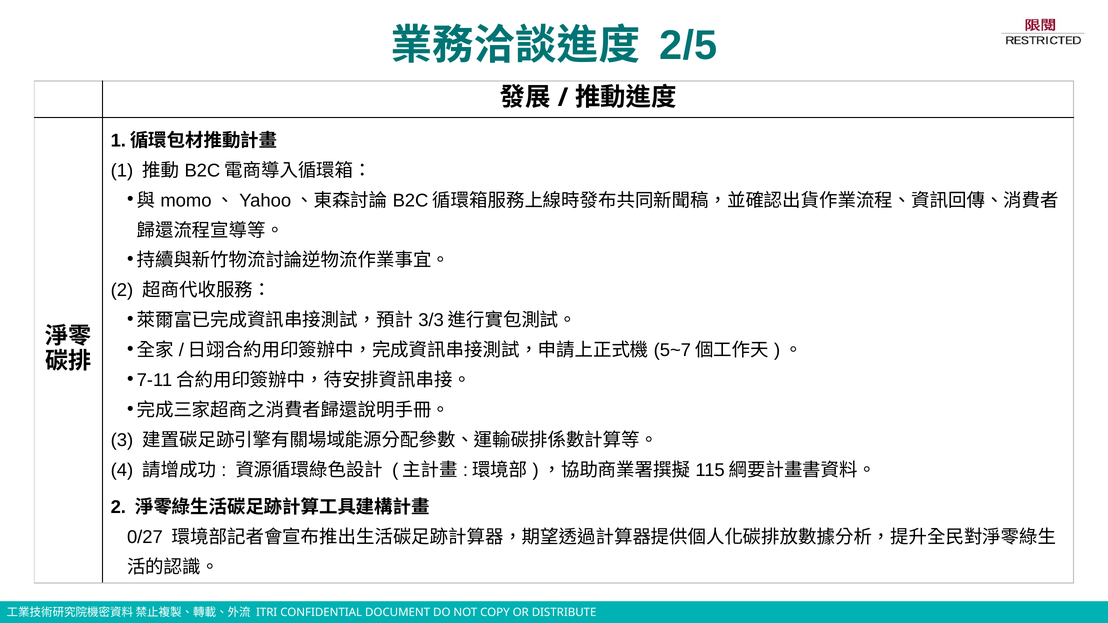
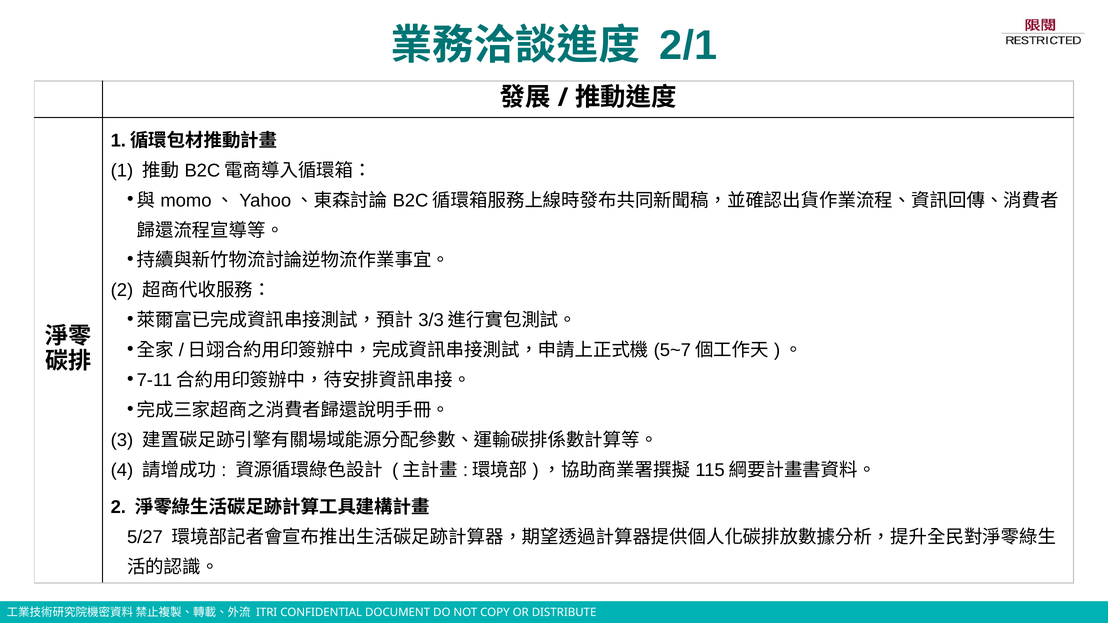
2/5: 2/5 -> 2/1 (688, 46)
0/27: 0/27 -> 5/27 (145, 537)
